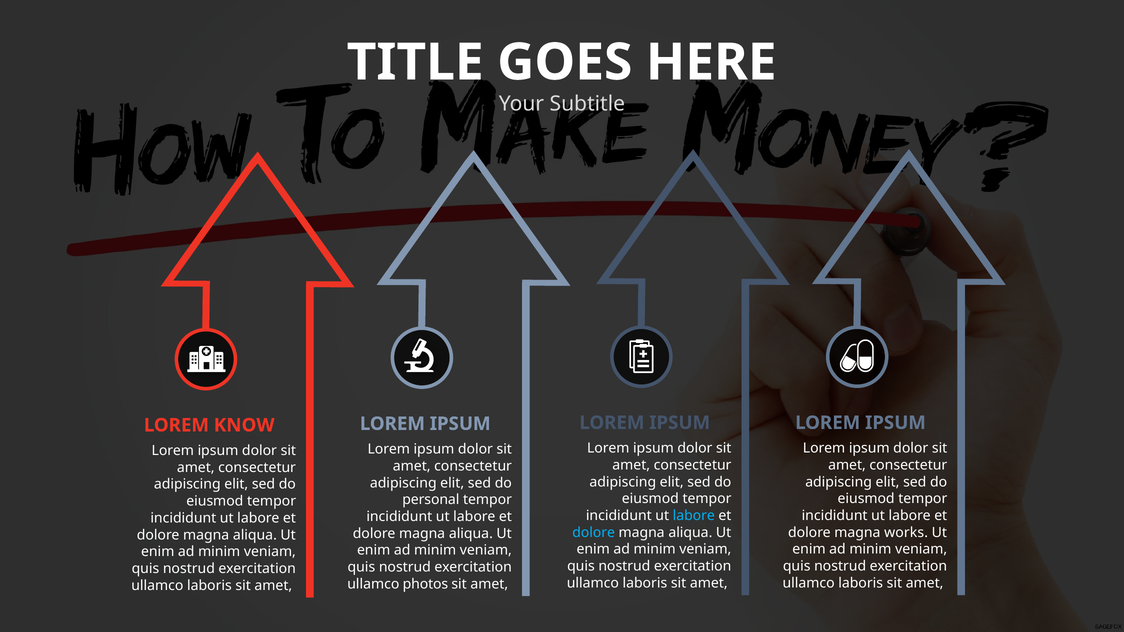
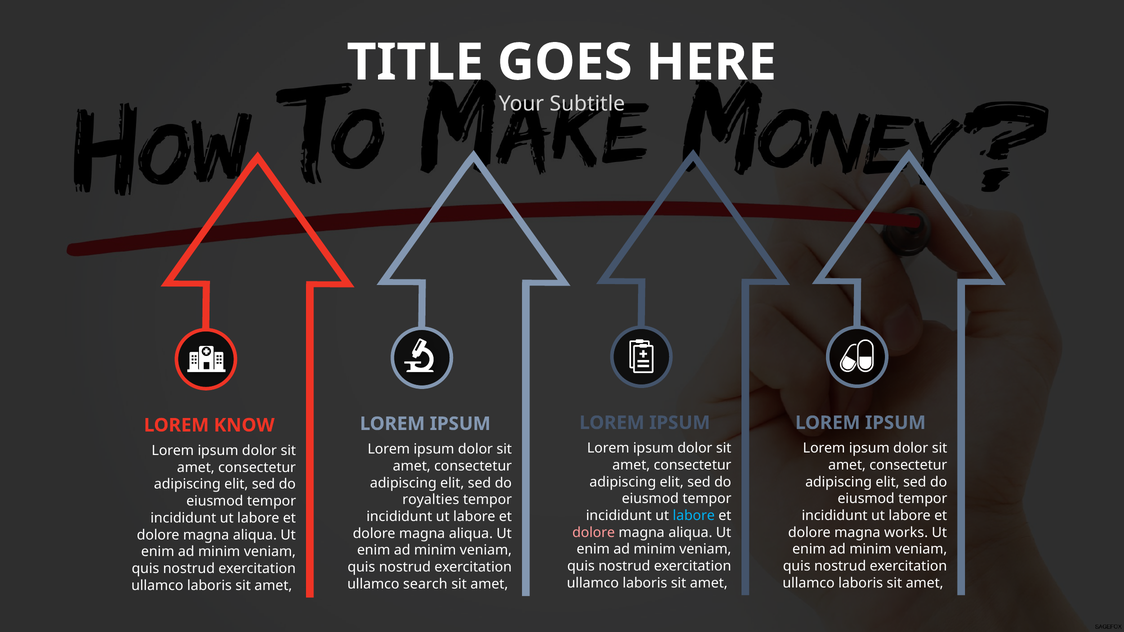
personal: personal -> royalties (431, 500)
dolore colour: light blue -> pink (594, 533)
photos: photos -> search (425, 584)
